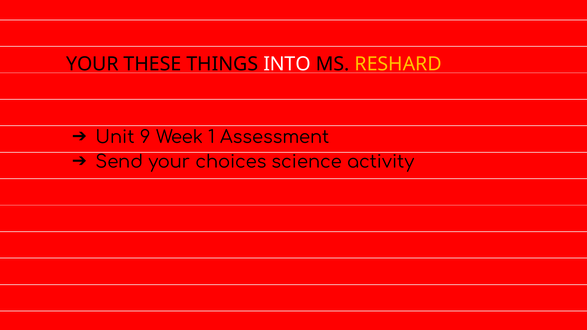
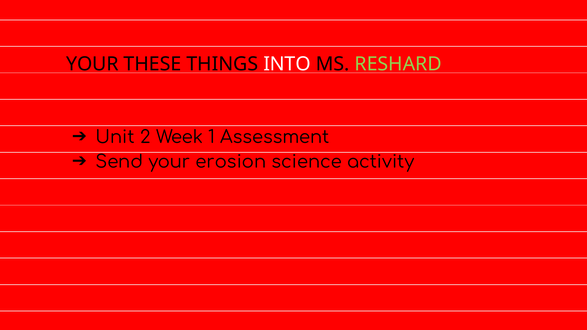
RESHARD colour: yellow -> light green (398, 64)
9: 9 -> 2 (145, 137)
choices: choices -> erosion (231, 162)
